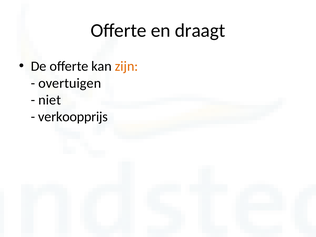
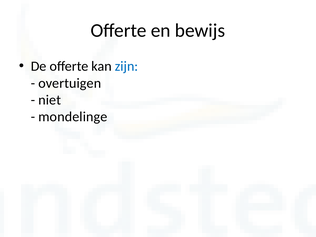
draagt: draagt -> bewijs (200, 31)
zijn colour: orange -> blue (127, 66)
verkoopprijs: verkoopprijs -> mondelinge (73, 117)
